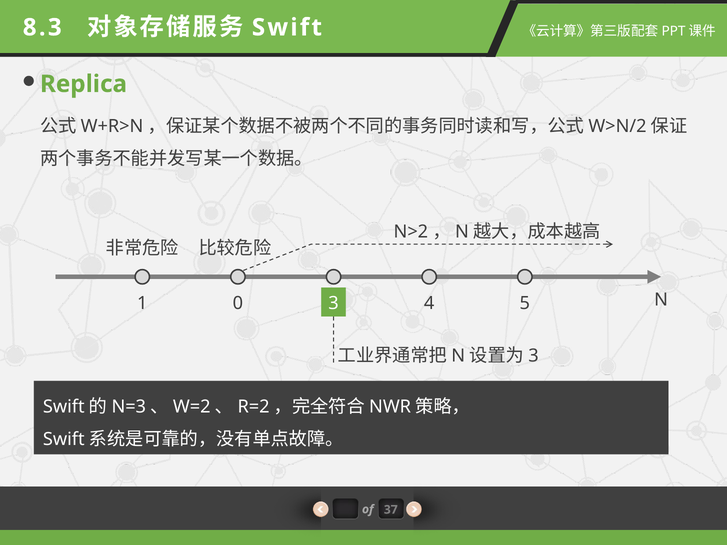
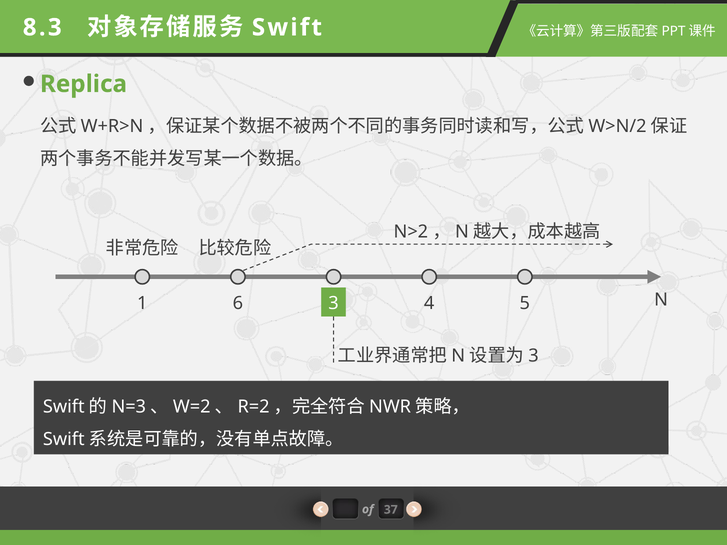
0: 0 -> 6 (238, 303)
